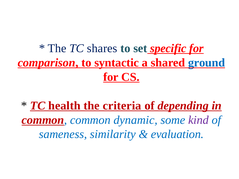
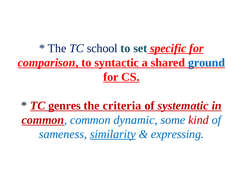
shares: shares -> school (102, 48)
health: health -> genres (65, 106)
depending: depending -> systematic (183, 106)
kind colour: purple -> red (198, 120)
similarity underline: none -> present (113, 134)
evaluation: evaluation -> expressing (177, 134)
